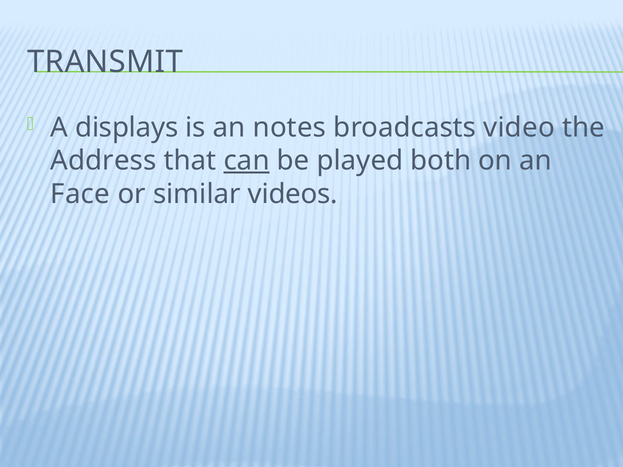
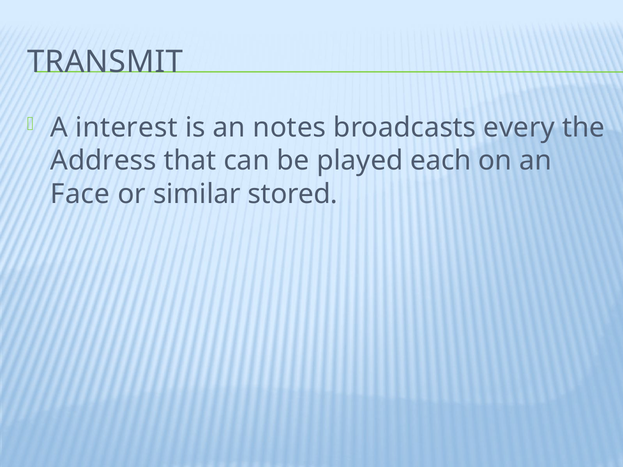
displays: displays -> interest (126, 128)
video: video -> every (519, 128)
can underline: present -> none (247, 161)
both: both -> each (441, 161)
videos: videos -> stored (293, 194)
